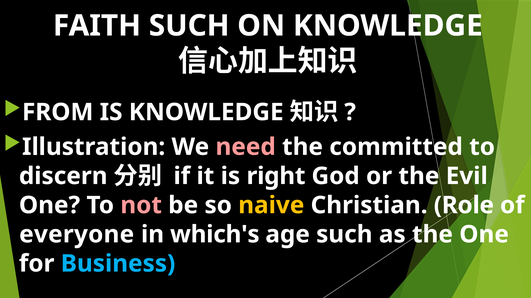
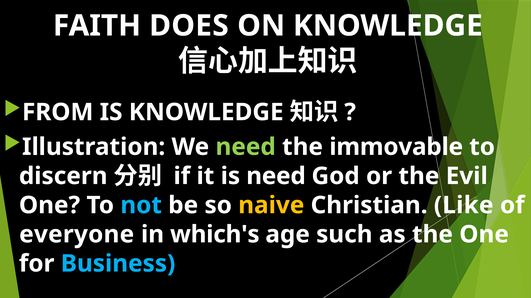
FAITH SUCH: SUCH -> DOES (189, 26)
need colour: pink -> light green (246, 147)
committed: committed -> immovable (396, 147)
is right: right -> need (276, 176)
not colour: pink -> light blue (141, 206)
Role: Role -> Like (464, 206)
